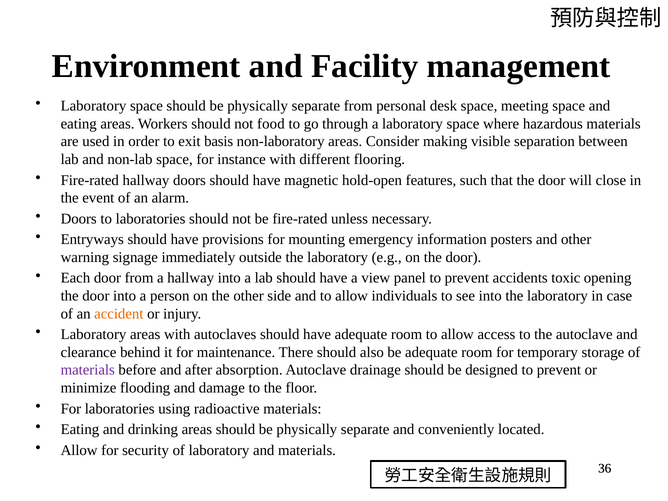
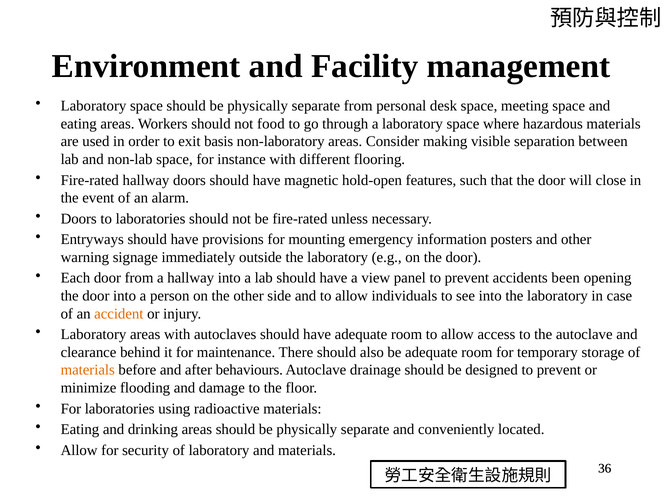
toxic: toxic -> been (566, 278)
materials colour: purple -> orange (88, 370)
absorption: absorption -> behaviours (249, 370)
